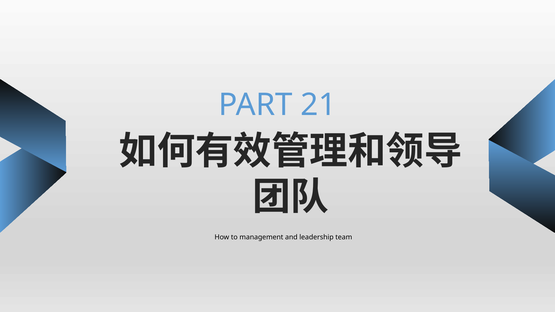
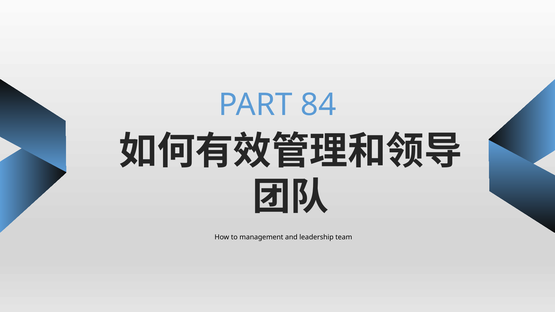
21: 21 -> 84 (318, 105)
